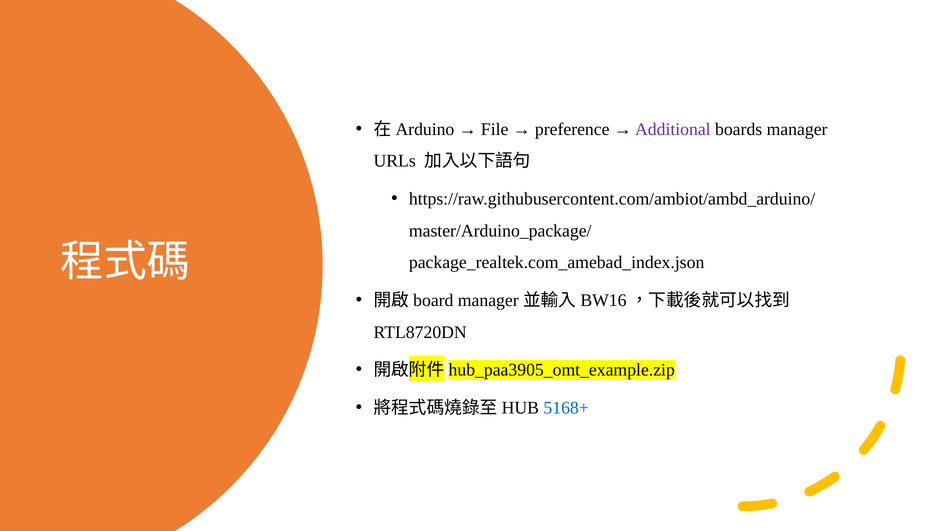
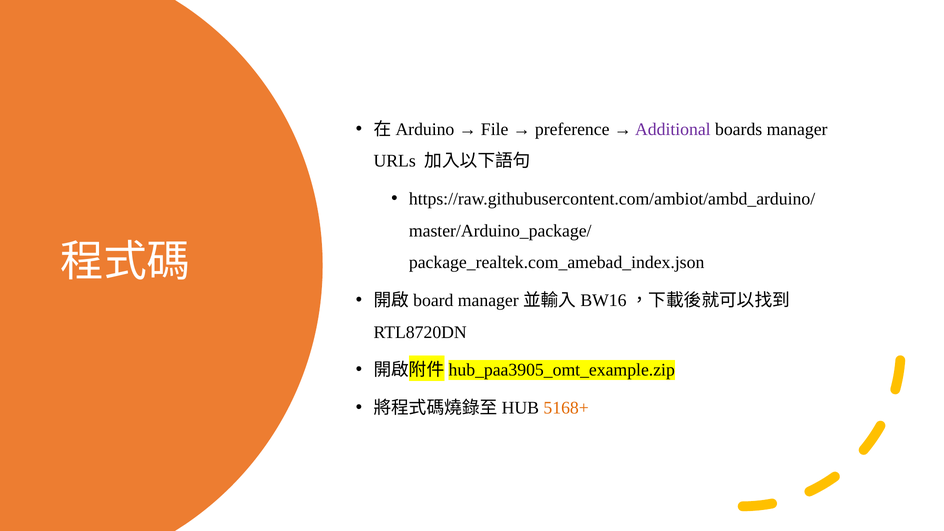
5168+ colour: blue -> orange (566, 408)
